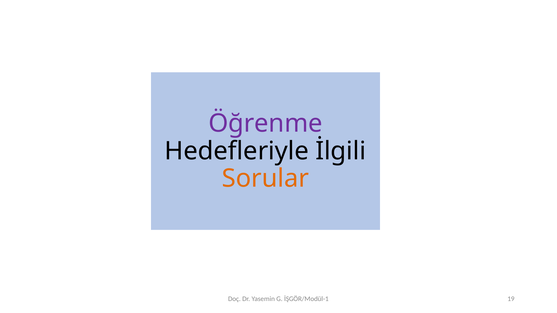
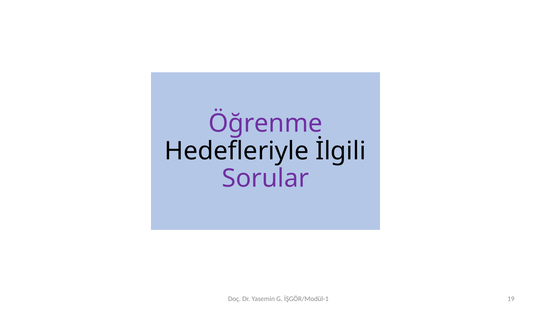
Sorular colour: orange -> purple (265, 179)
